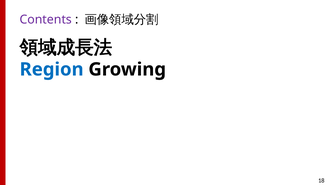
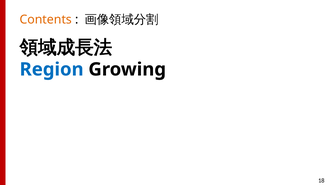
Contents colour: purple -> orange (46, 20)
